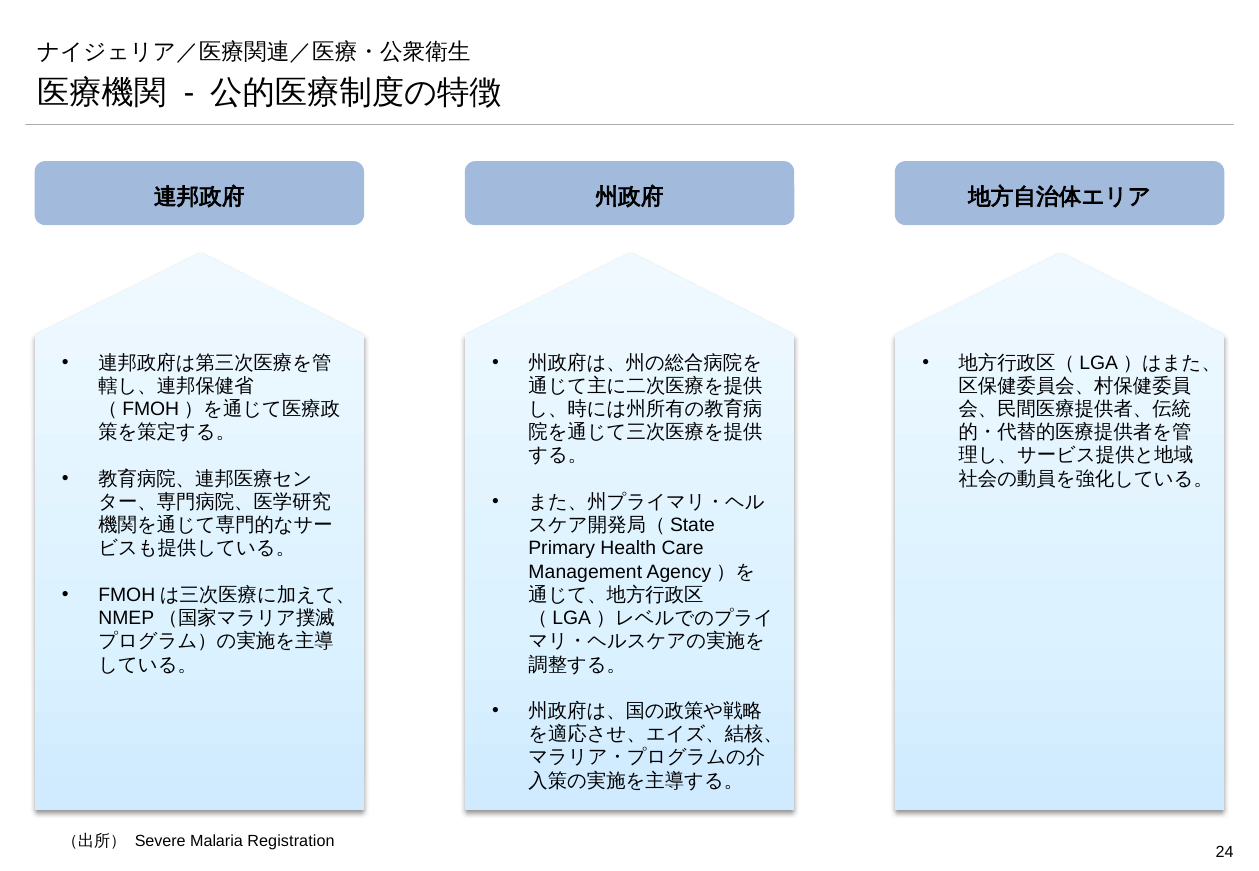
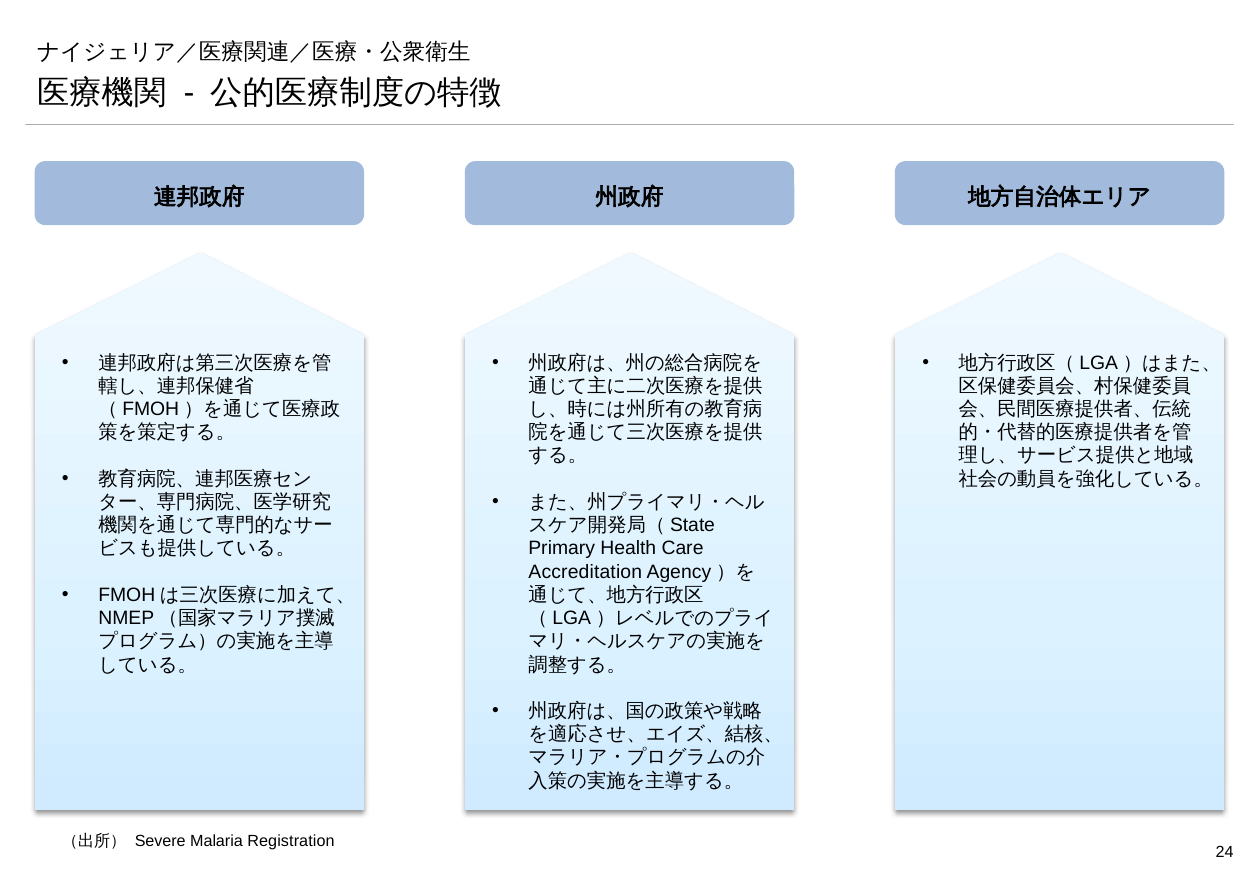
Management: Management -> Accreditation (585, 572)
